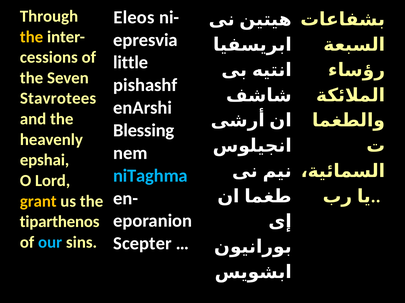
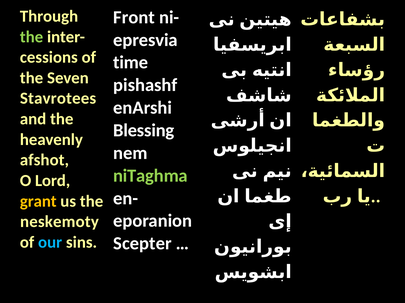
Eleos: Eleos -> Front (134, 17)
the colour: yellow -> light green (32, 37)
little: little -> time (131, 63)
epshai: epshai -> afshot (44, 160)
niTaghma colour: light blue -> light green (150, 176)
tiparthenos: tiparthenos -> neskemoty (59, 222)
